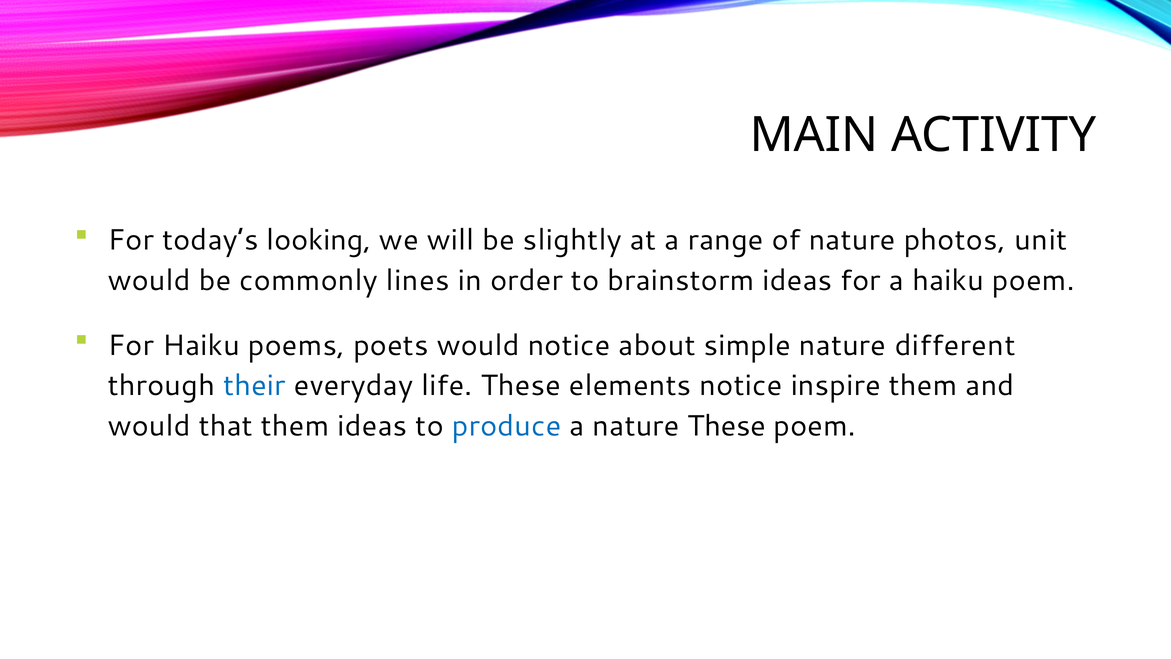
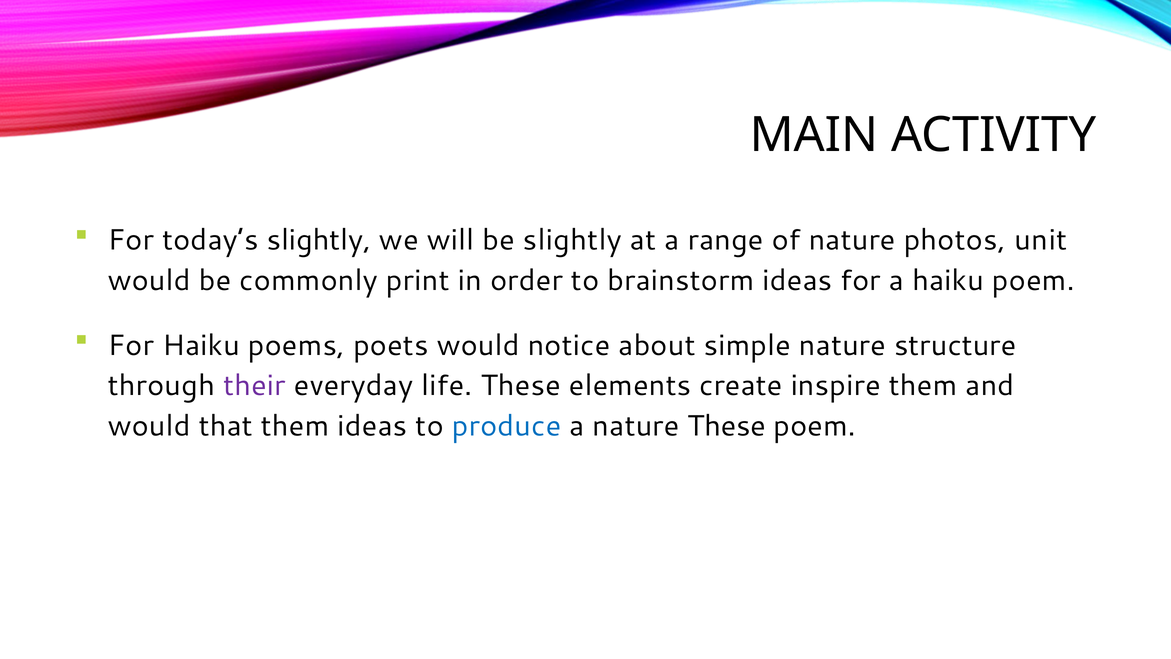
today’s looking: looking -> slightly (319, 240)
lines: lines -> print (418, 280)
different: different -> structure (955, 345)
their colour: blue -> purple (254, 386)
elements notice: notice -> create (741, 386)
